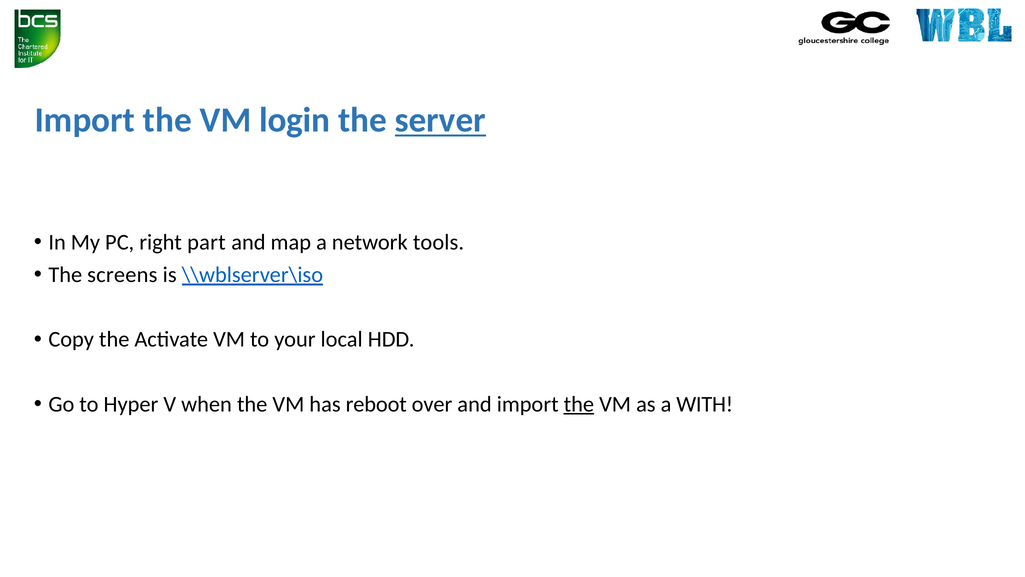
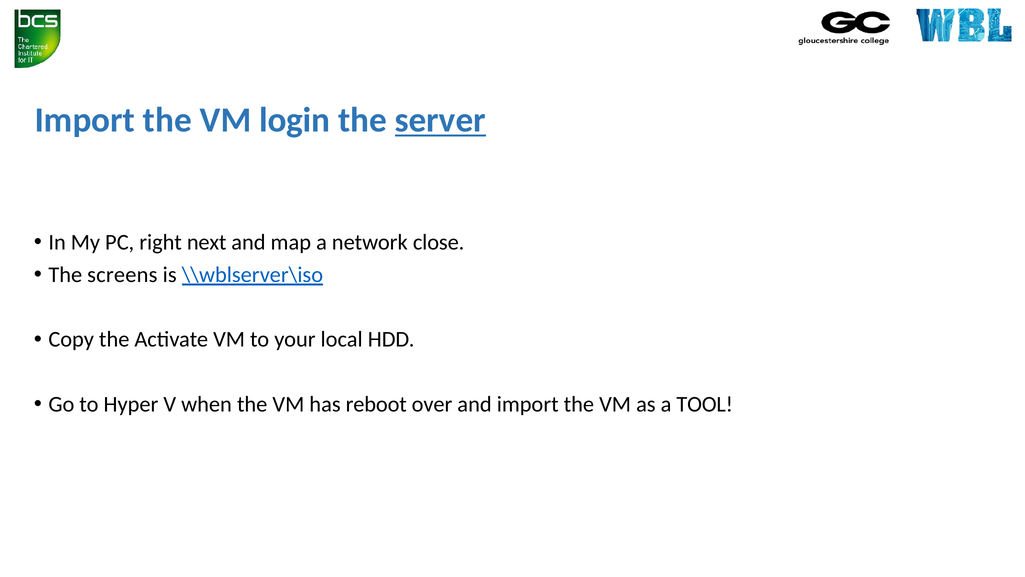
part: part -> next (207, 242)
tools: tools -> close (439, 242)
the underline: present -> none (579, 404)
WITH: WITH -> TOOL (705, 404)
